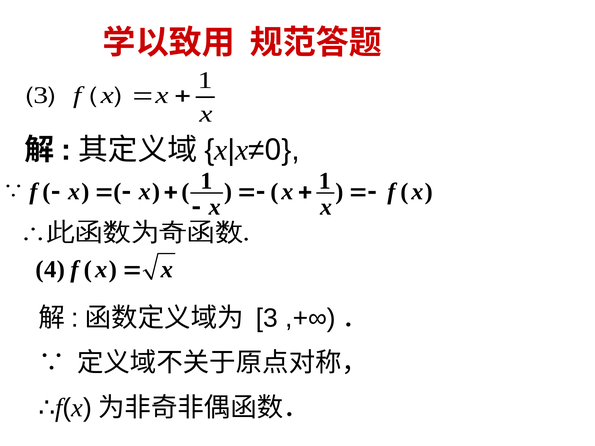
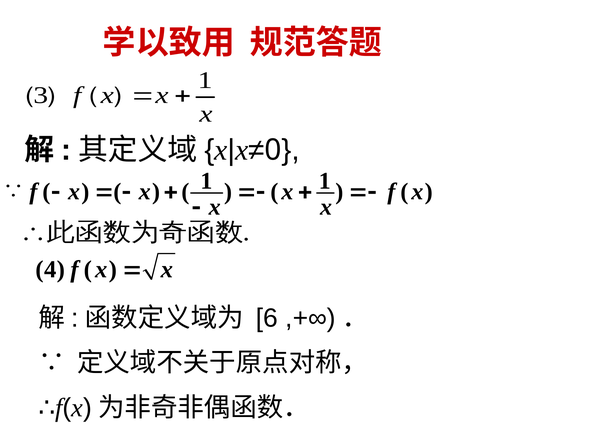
3: 3 -> 6 (267, 318)
